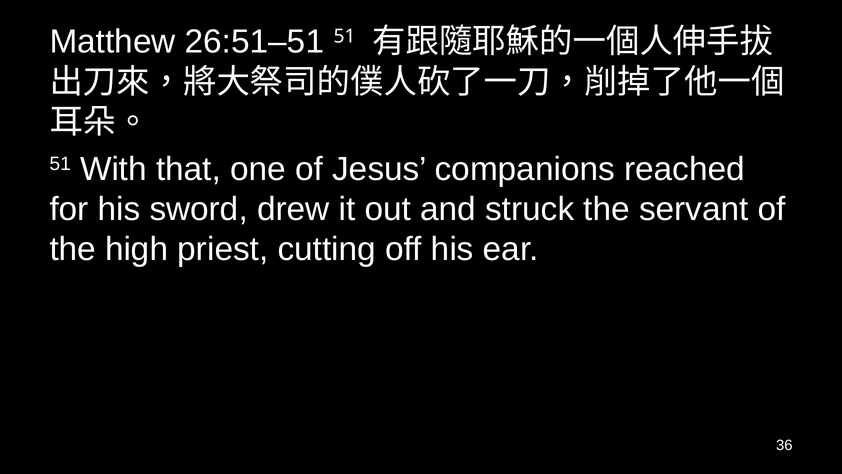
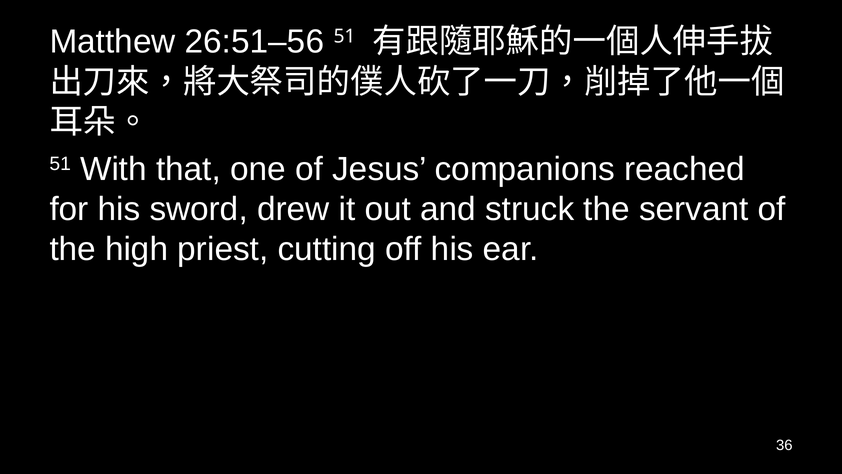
26:51–51: 26:51–51 -> 26:51–56 (254, 42)
